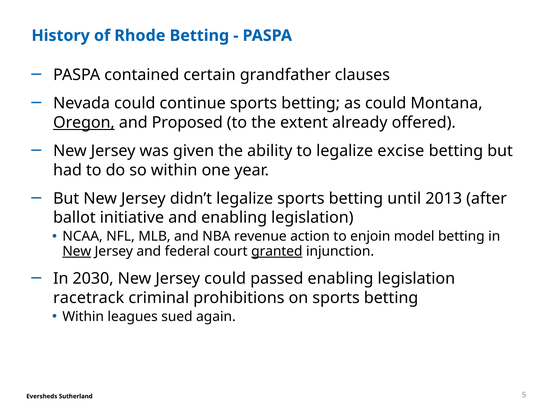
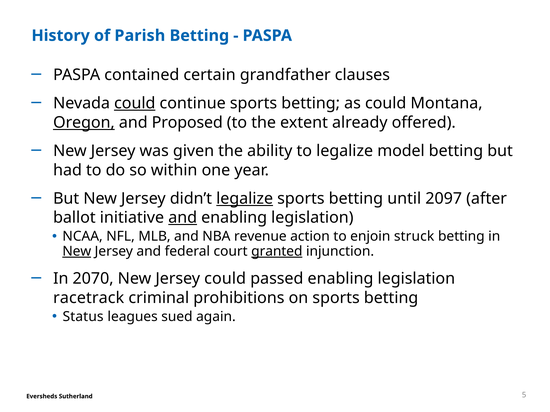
Rhode: Rhode -> Parish (140, 36)
could underline: none -> present (135, 103)
excise: excise -> model (401, 151)
legalize underline: none -> present (245, 199)
2013: 2013 -> 2097 (444, 199)
and underline: none -> present (183, 218)
model: model -> struck (414, 237)
2030: 2030 -> 2070 (93, 279)
Within: Within -> Status (83, 317)
